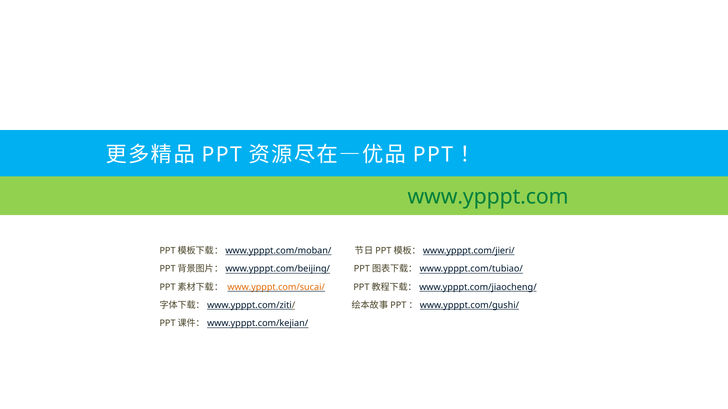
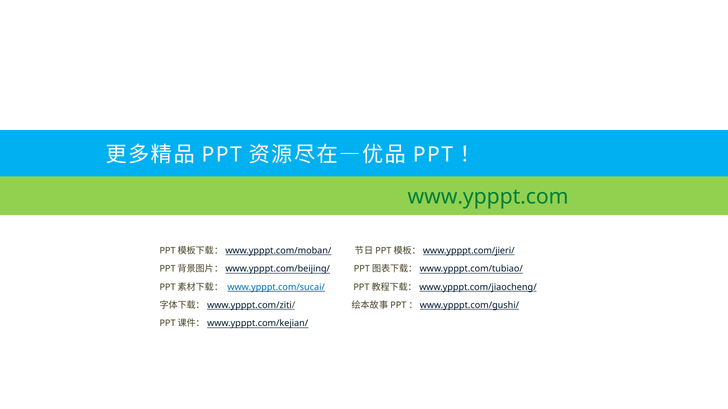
www.ypppt.com/sucai/ colour: orange -> blue (276, 287)
